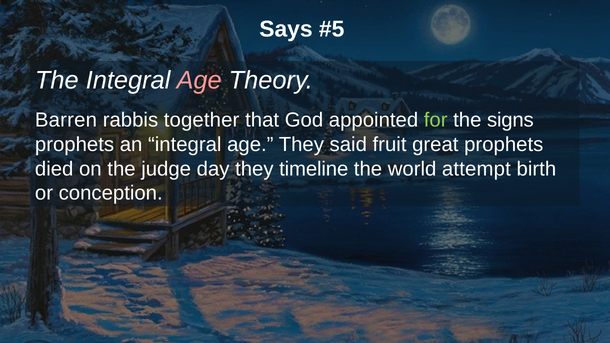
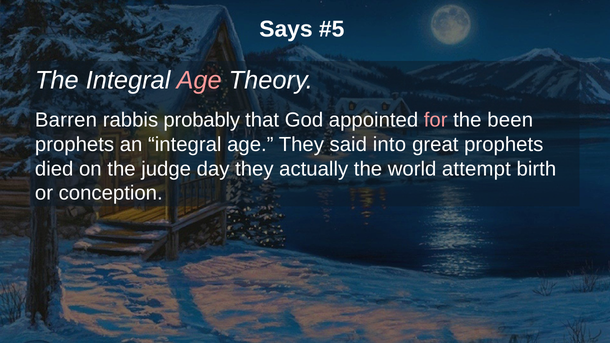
together: together -> probably (202, 120)
for colour: light green -> pink (436, 120)
signs: signs -> been (510, 120)
fruit: fruit -> into (389, 144)
timeline: timeline -> actually (314, 169)
